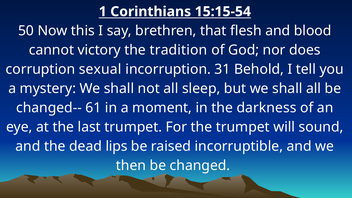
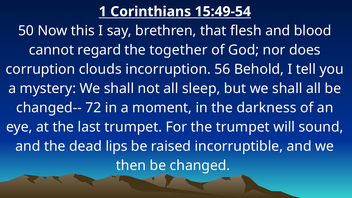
15:15-54: 15:15-54 -> 15:49-54 (223, 12)
victory: victory -> regard (99, 50)
tradition: tradition -> together (179, 50)
sexual: sexual -> clouds (100, 69)
31: 31 -> 56 (222, 69)
61: 61 -> 72 (93, 108)
